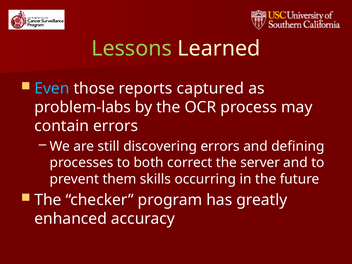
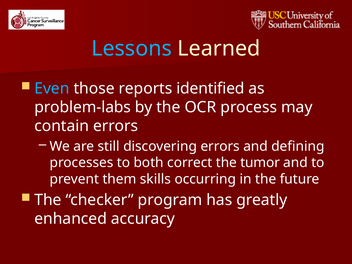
Lessons colour: light green -> light blue (132, 48)
captured: captured -> identified (210, 89)
server: server -> tumor (260, 163)
